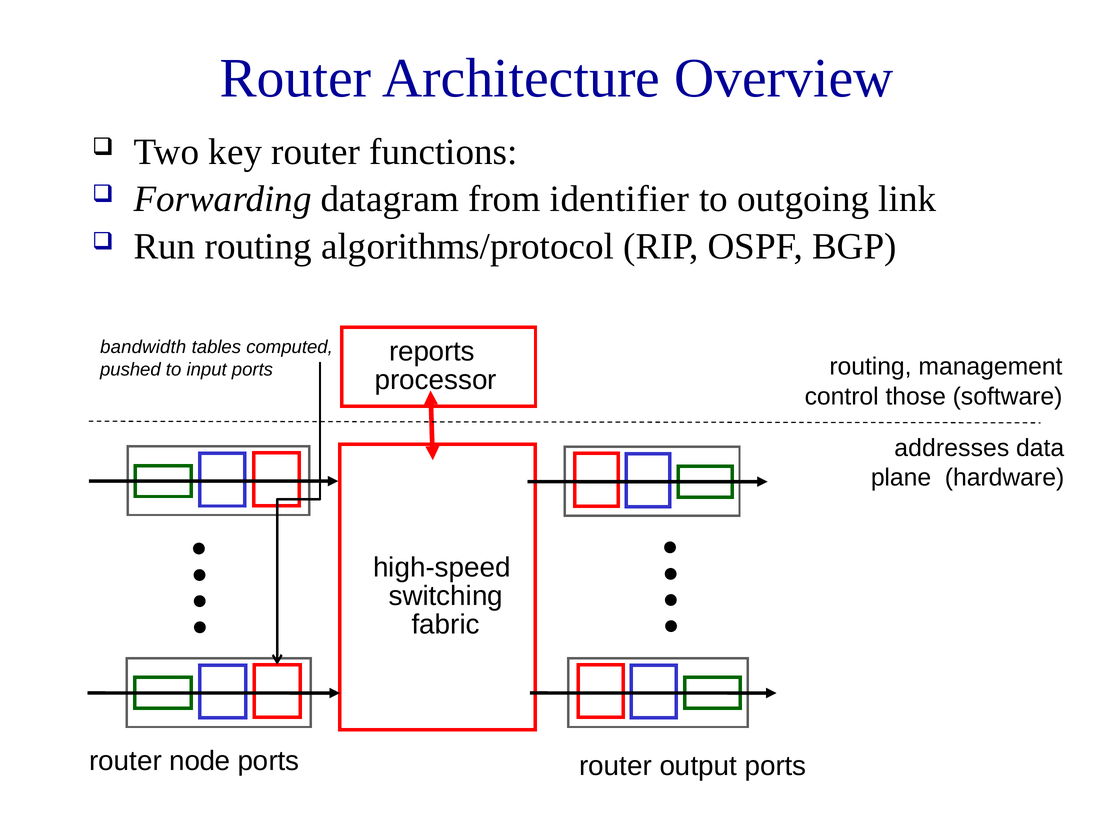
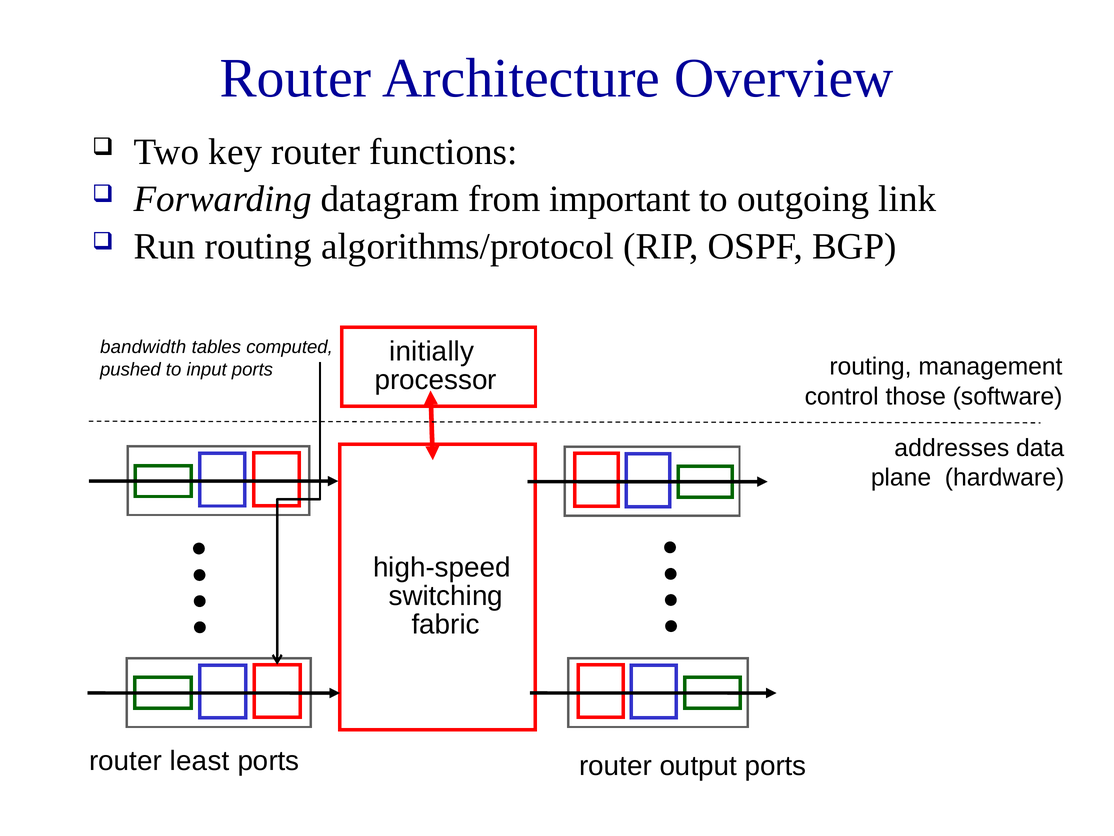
identifier: identifier -> important (620, 199)
reports: reports -> initially (432, 351)
node: node -> least (200, 761)
